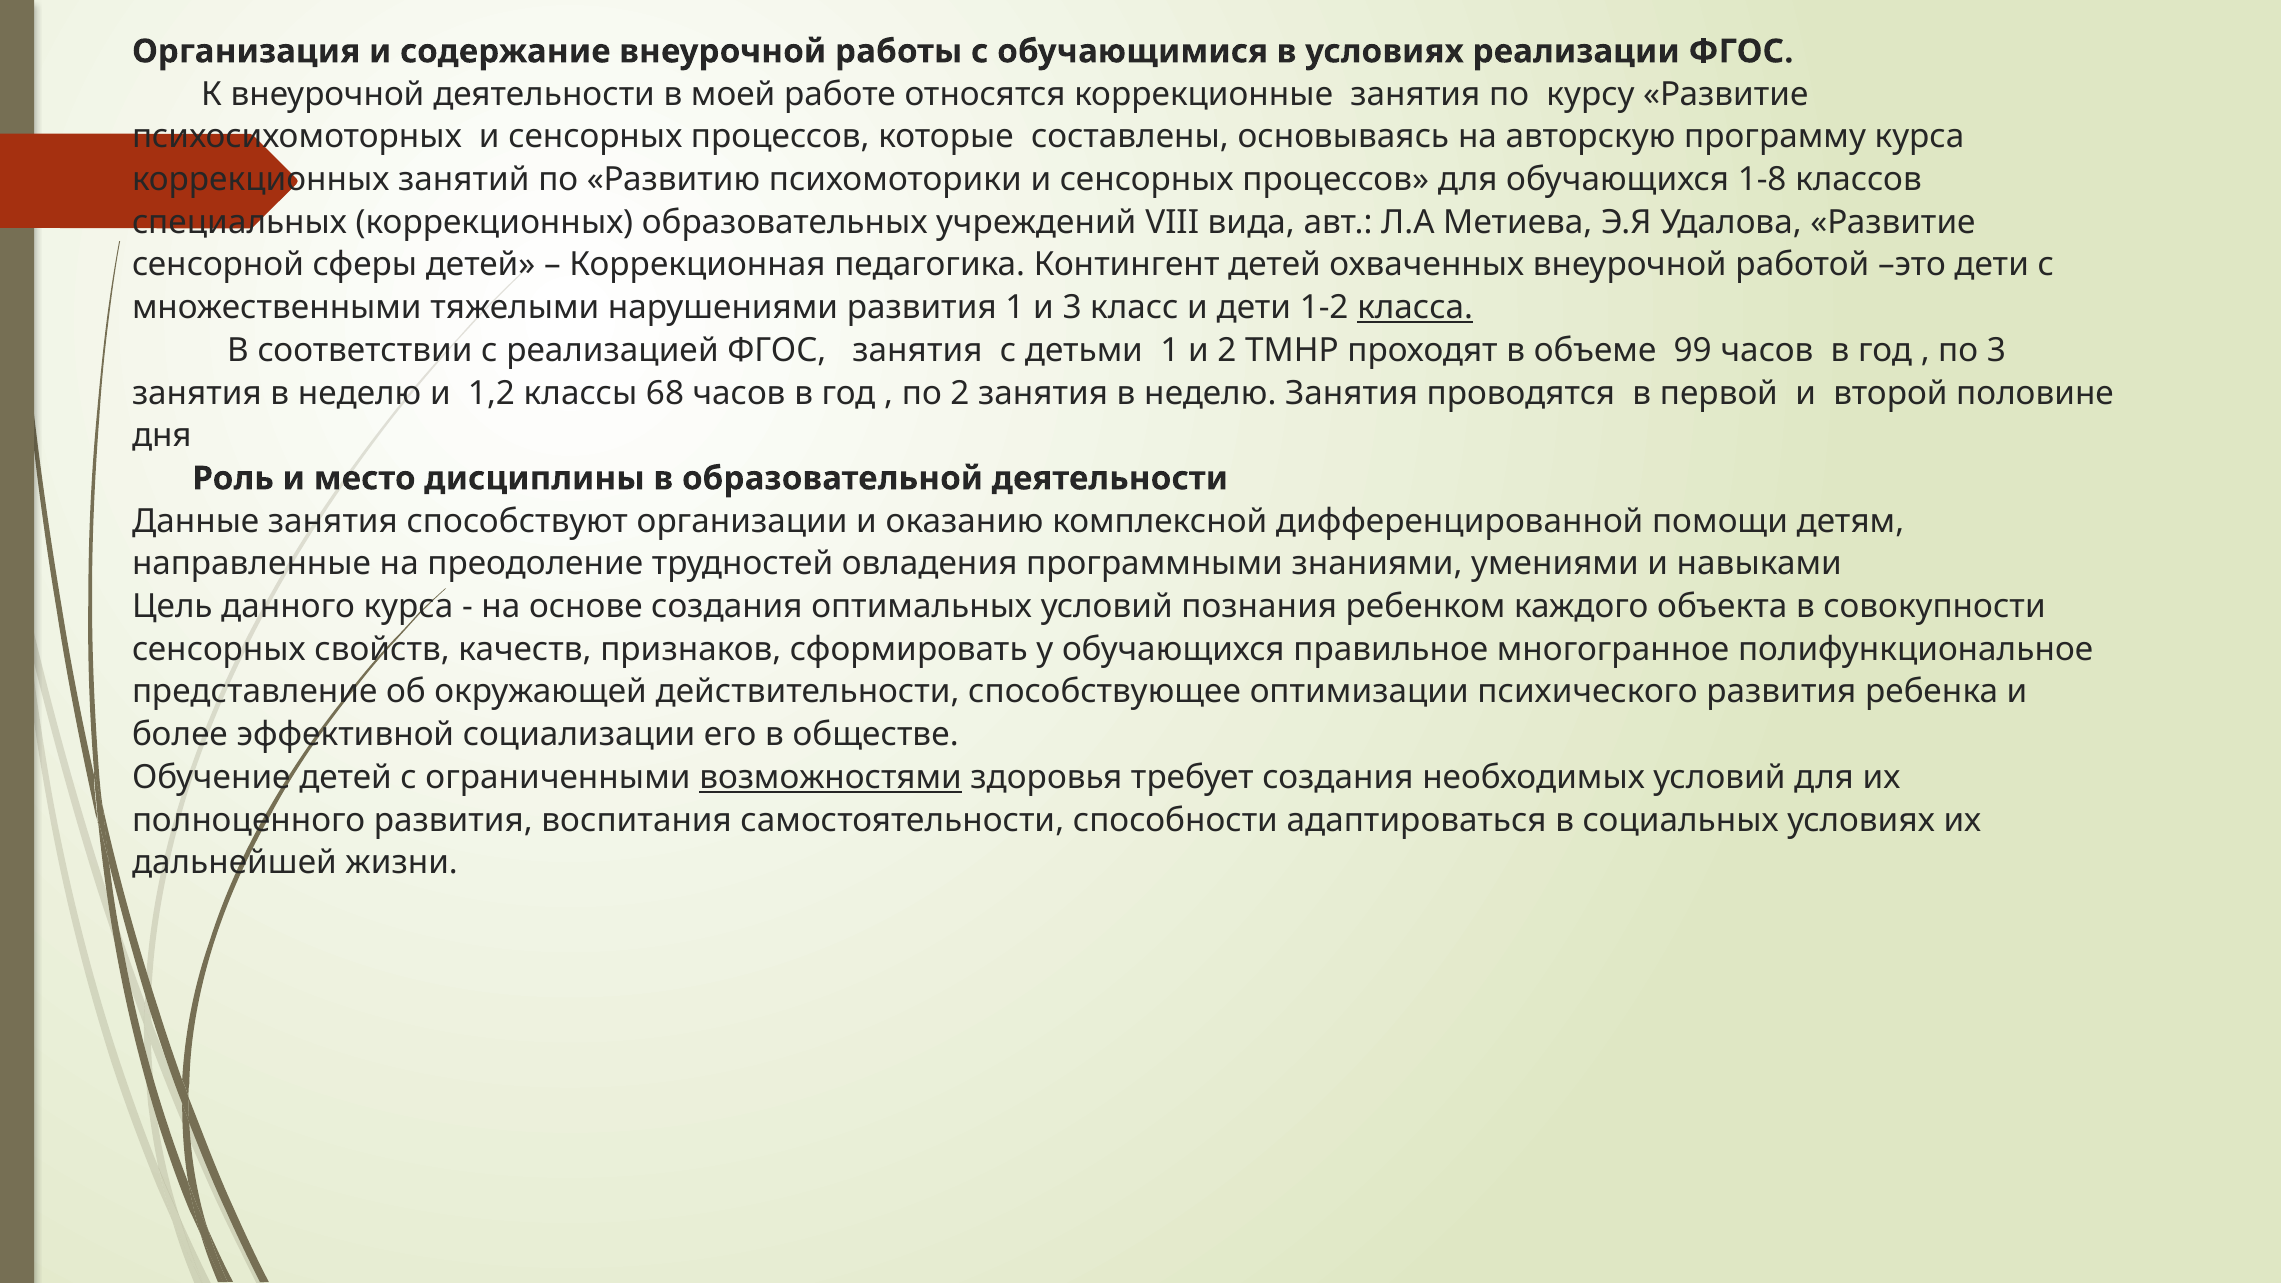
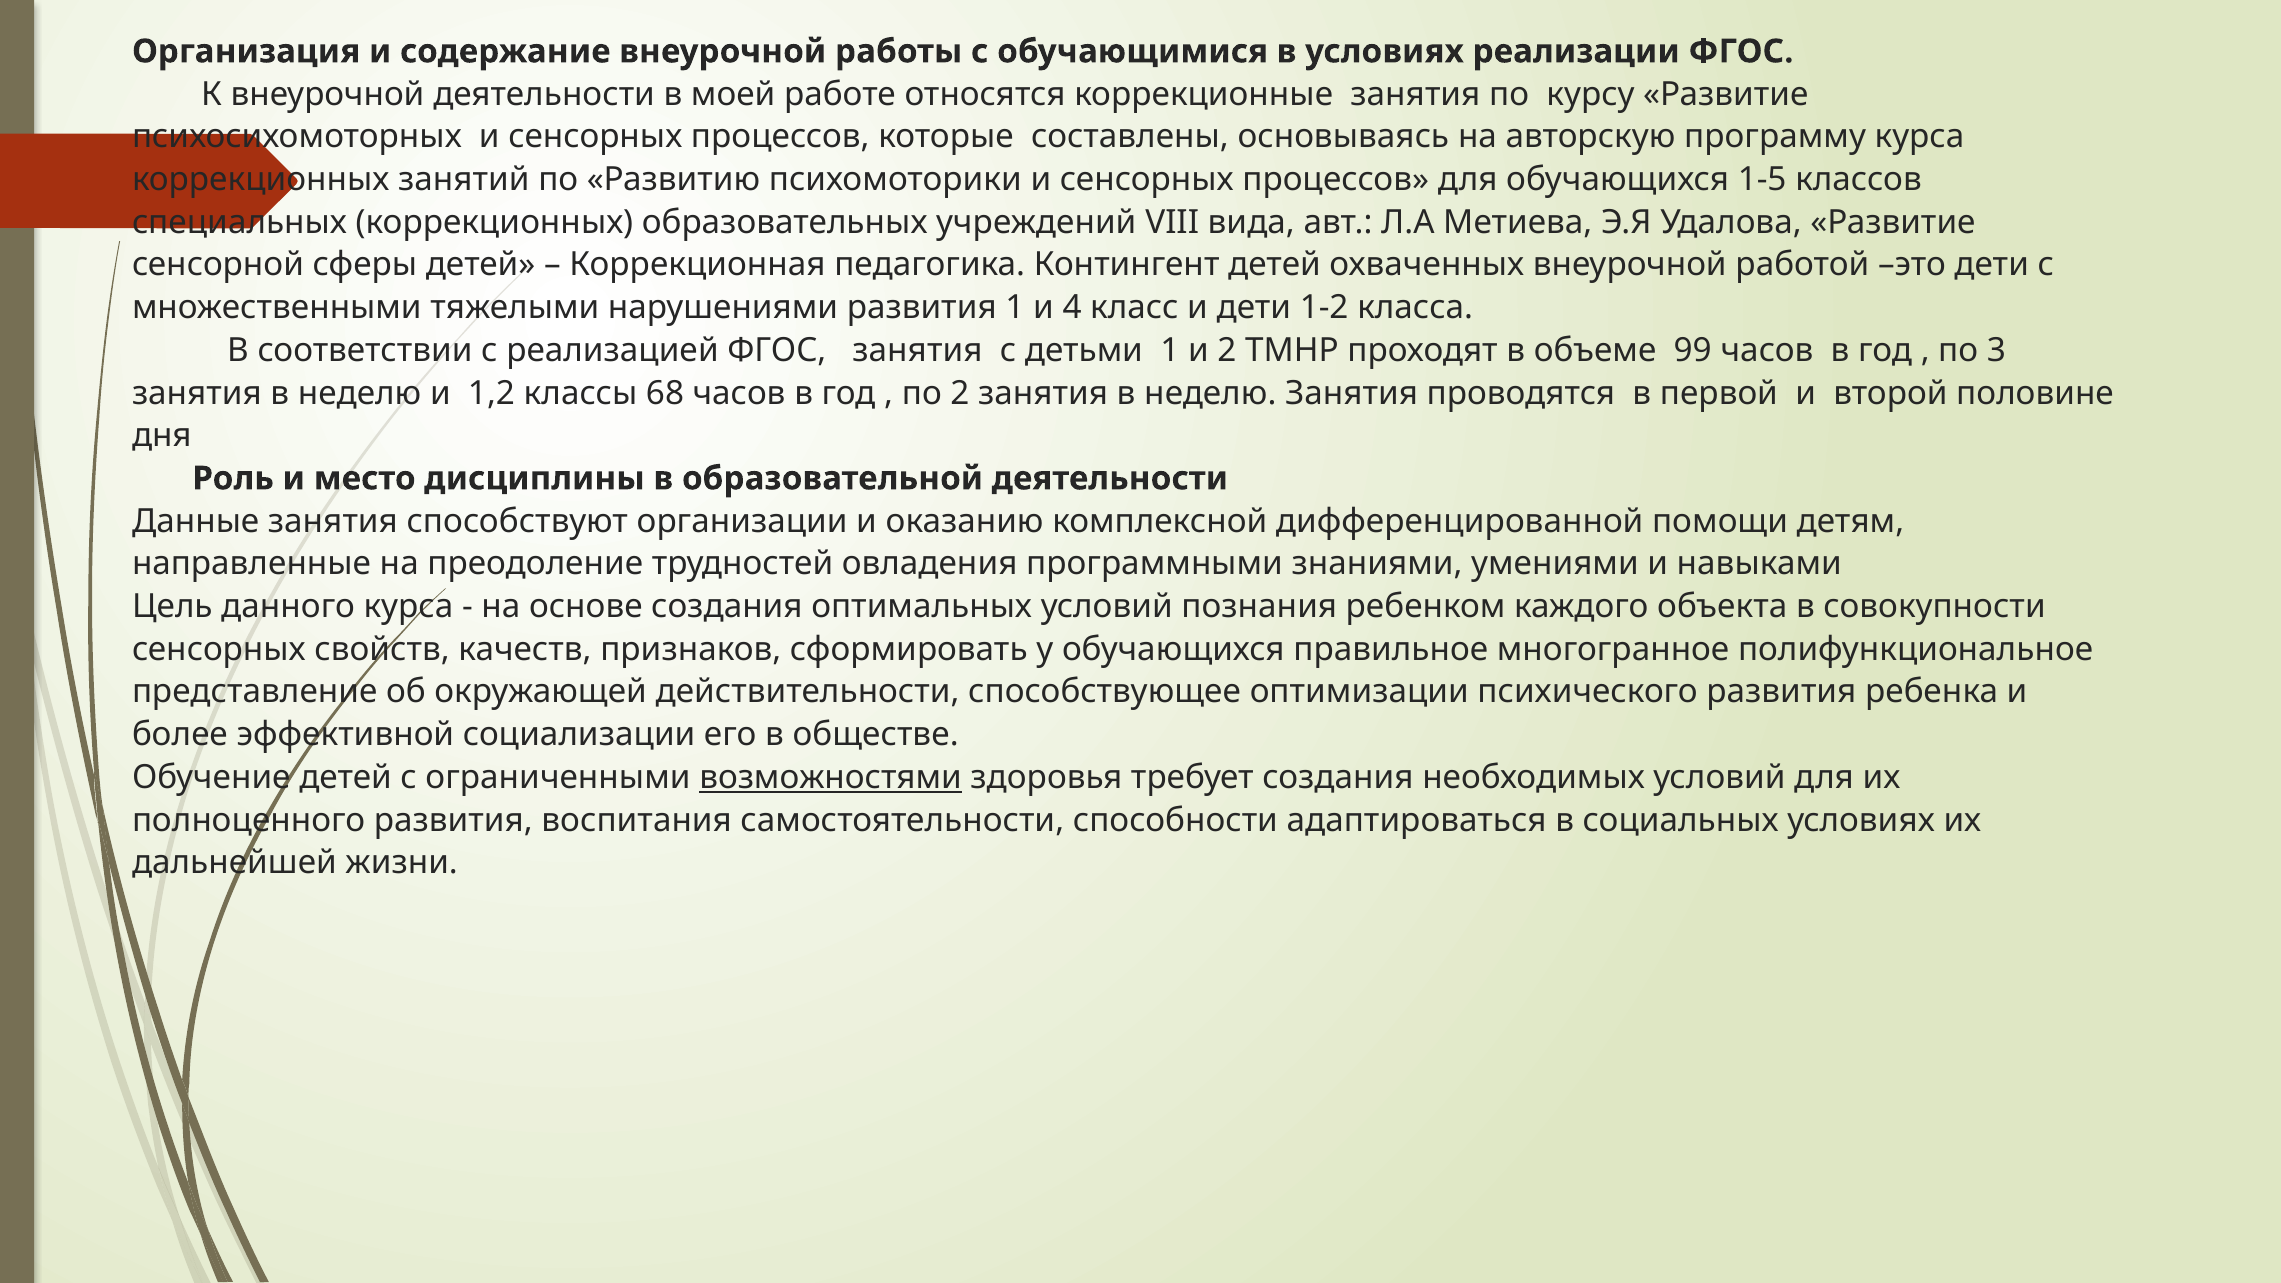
1-8: 1-8 -> 1-5 (1762, 180)
и 3: 3 -> 4 (1072, 308)
класса underline: present -> none (1415, 308)
